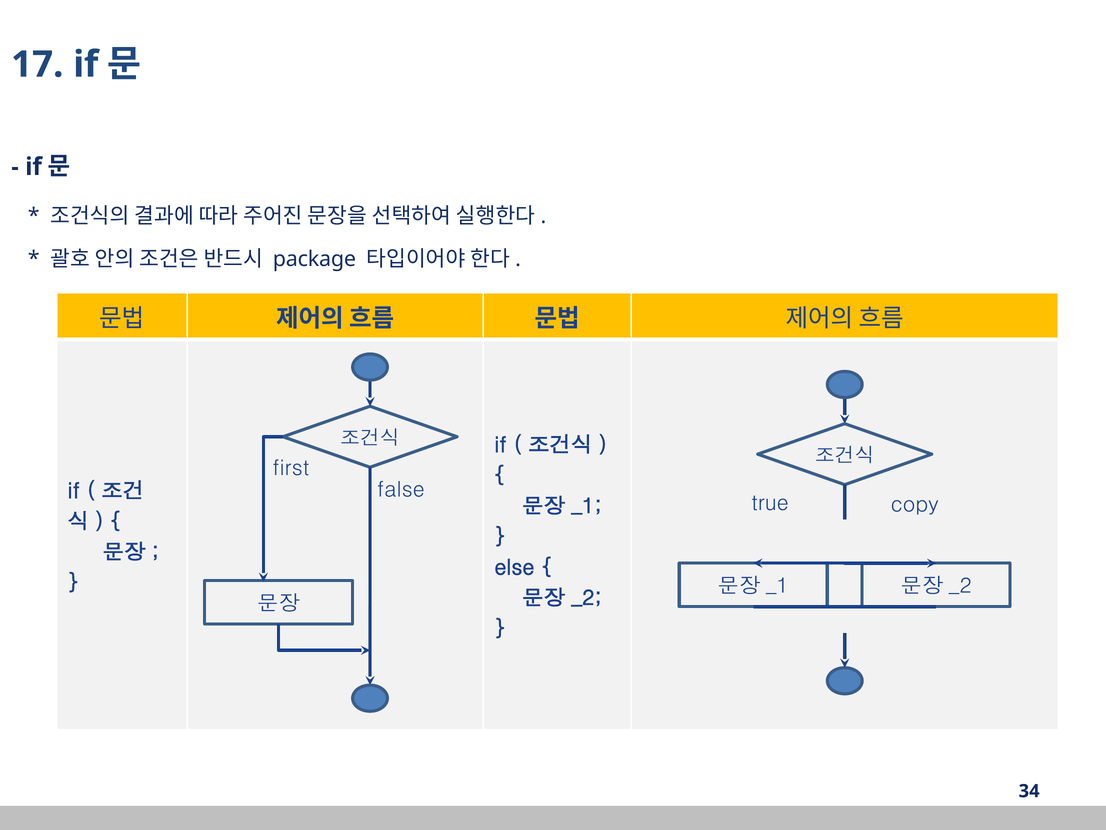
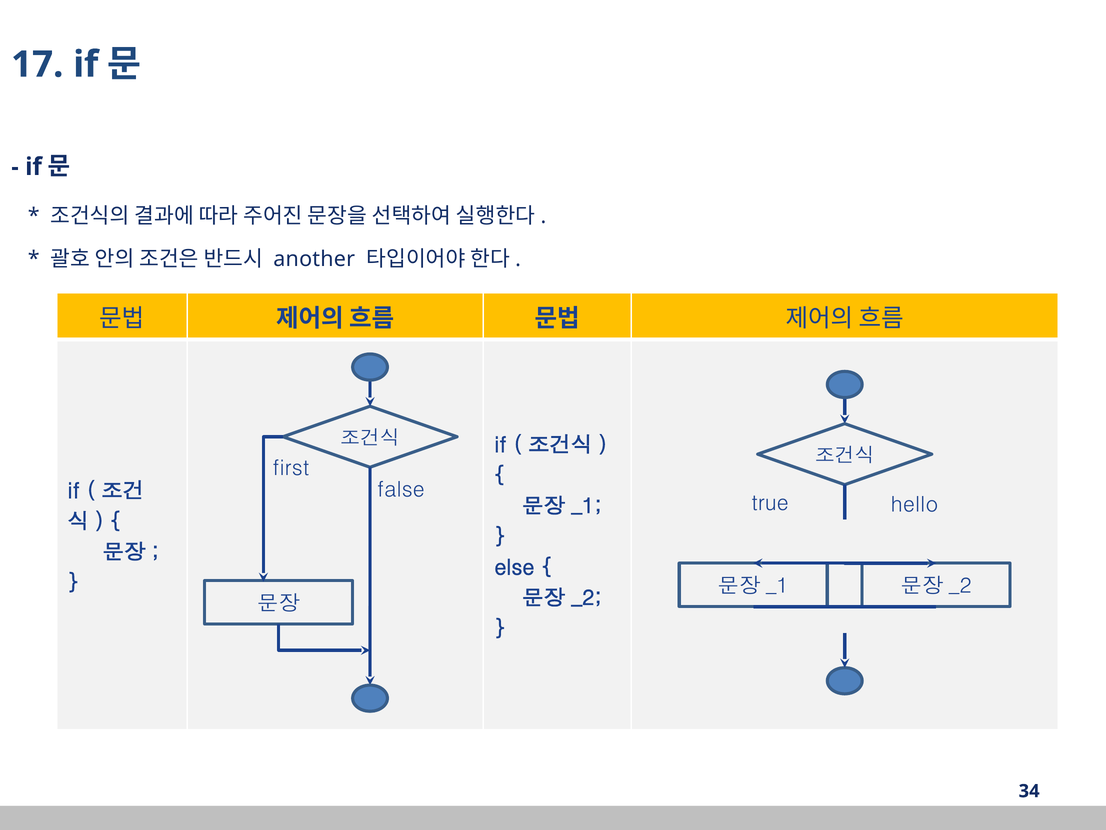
package: package -> another (314, 259)
copy: copy -> hello (914, 504)
